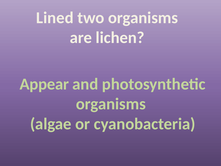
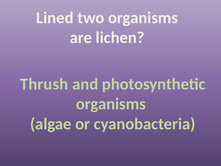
Appear: Appear -> Thrush (44, 84)
